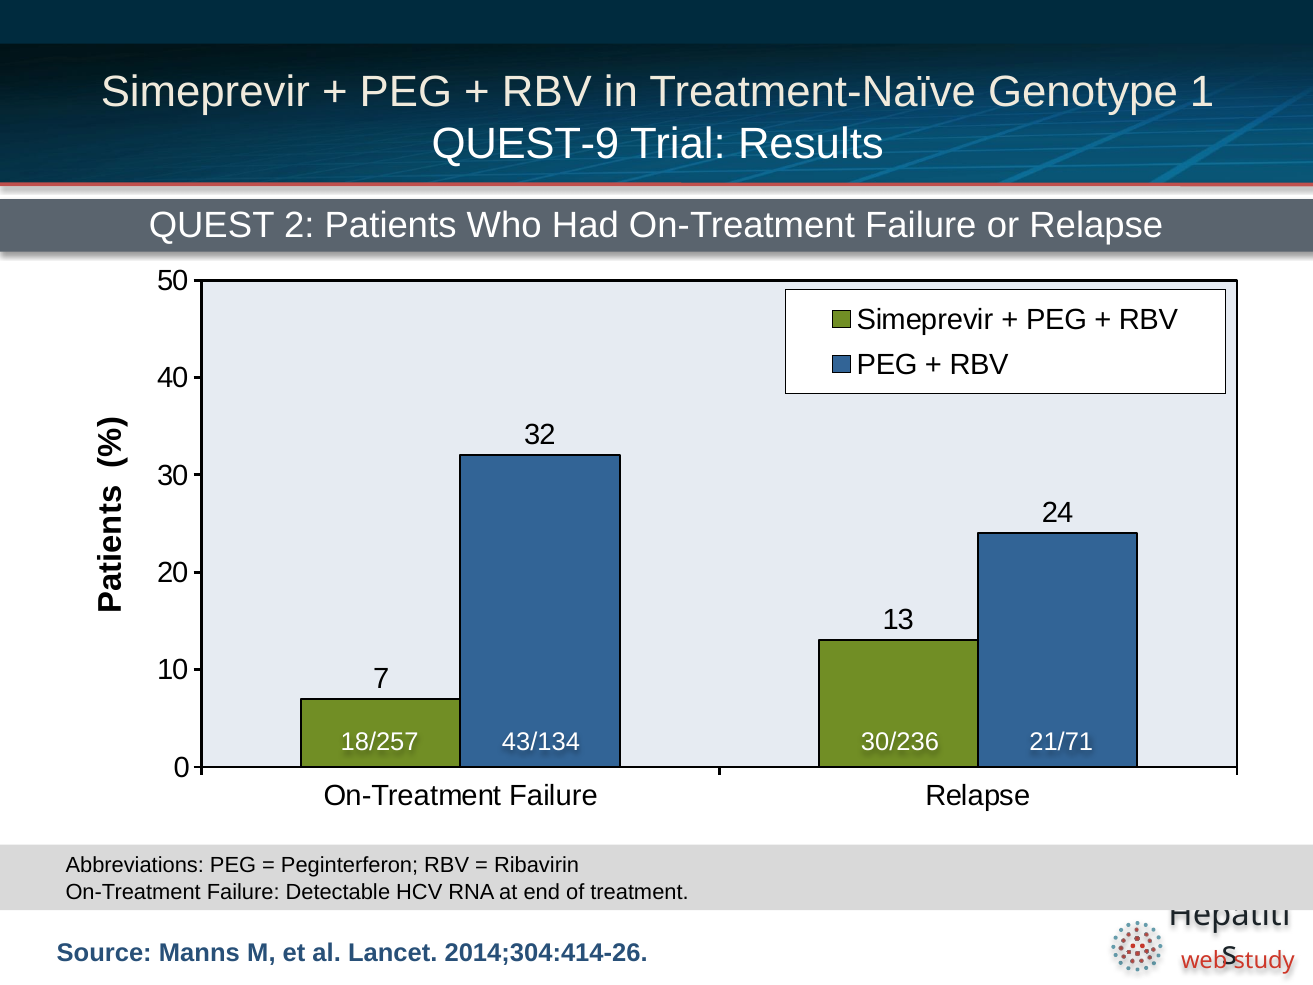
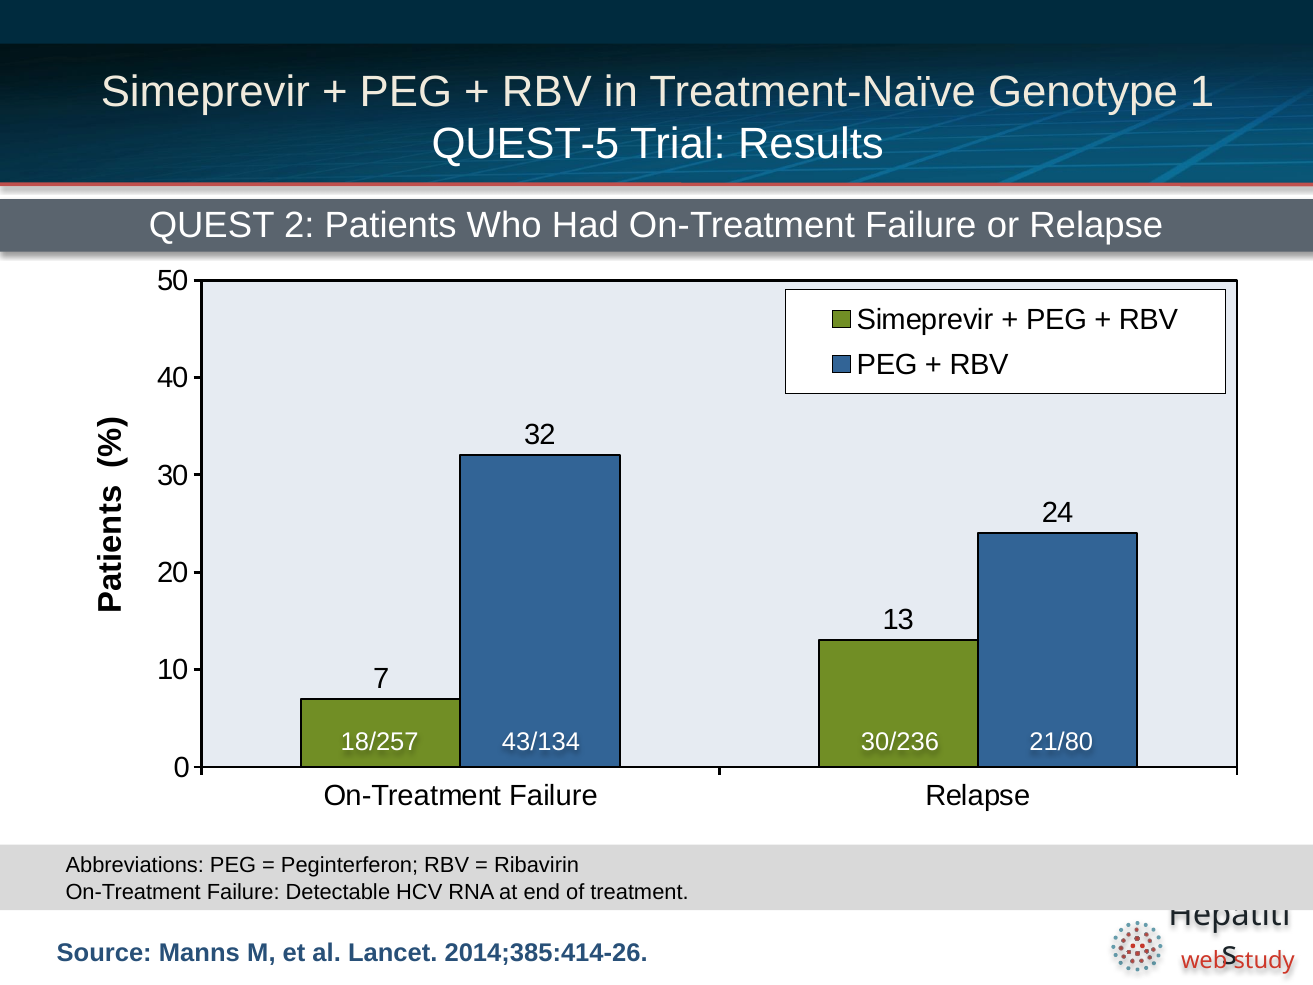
QUEST-9: QUEST-9 -> QUEST-5 (525, 144)
21/71: 21/71 -> 21/80 (1061, 742)
2014;304:414-26: 2014;304:414-26 -> 2014;385:414-26 (546, 953)
